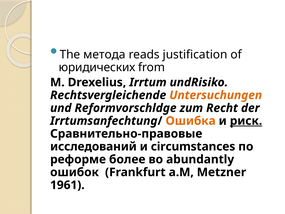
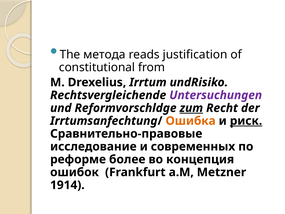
юридических: юридических -> constitutional (97, 67)
Untersuchungen colour: orange -> purple (216, 95)
zum underline: none -> present (191, 108)
исследований: исследований -> исследование (93, 146)
circumstances: circumstances -> современных (193, 146)
abundantly: abundantly -> концепция (200, 159)
1961: 1961 -> 1914 (67, 185)
